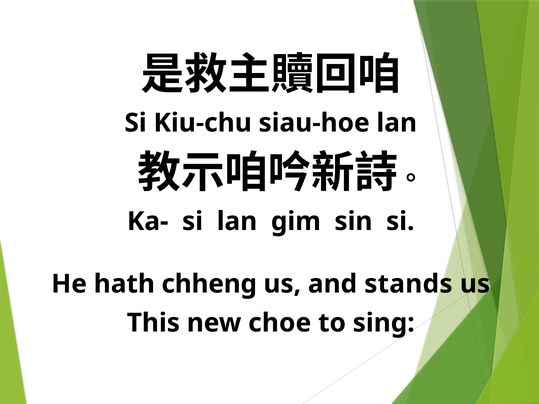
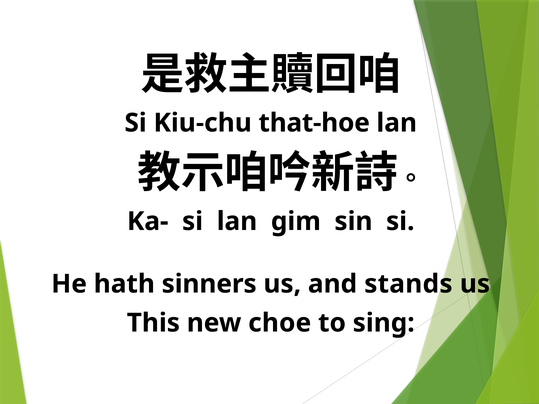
siau-hoe: siau-hoe -> that-hoe (314, 123)
chheng: chheng -> sinners (209, 284)
